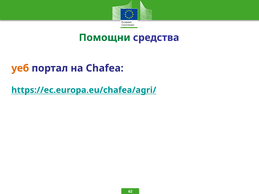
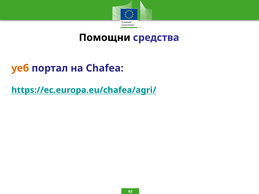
Помощни colour: green -> black (105, 38)
